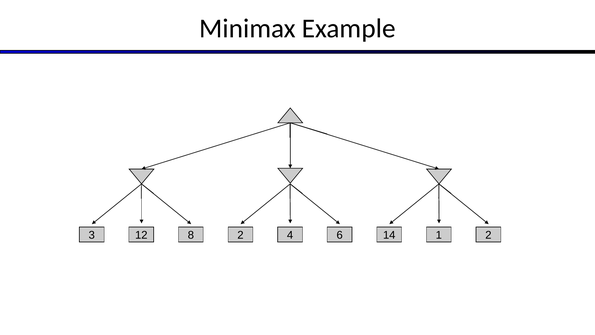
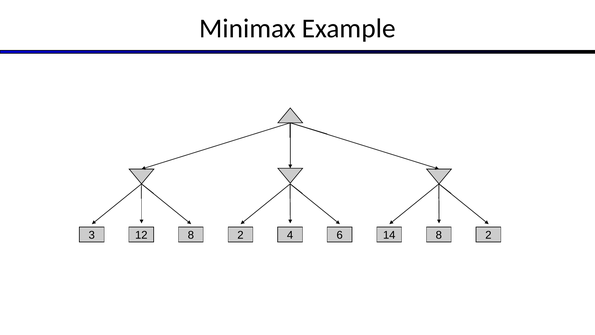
8 1: 1 -> 8 (439, 235)
